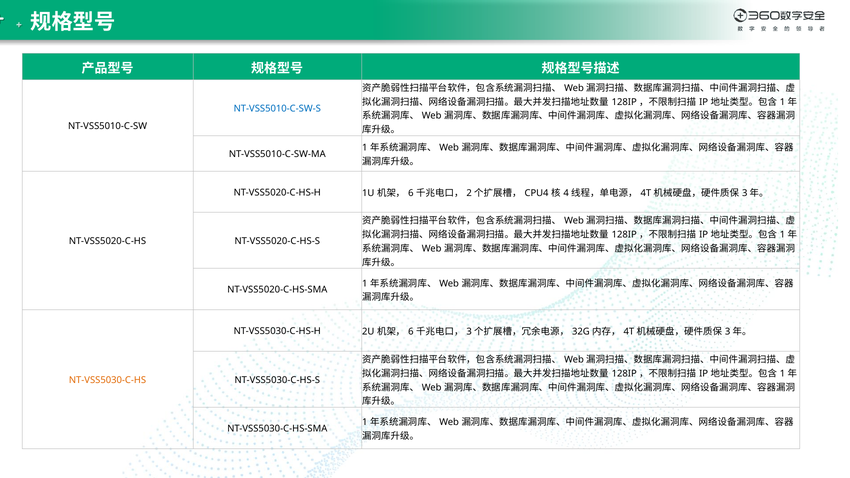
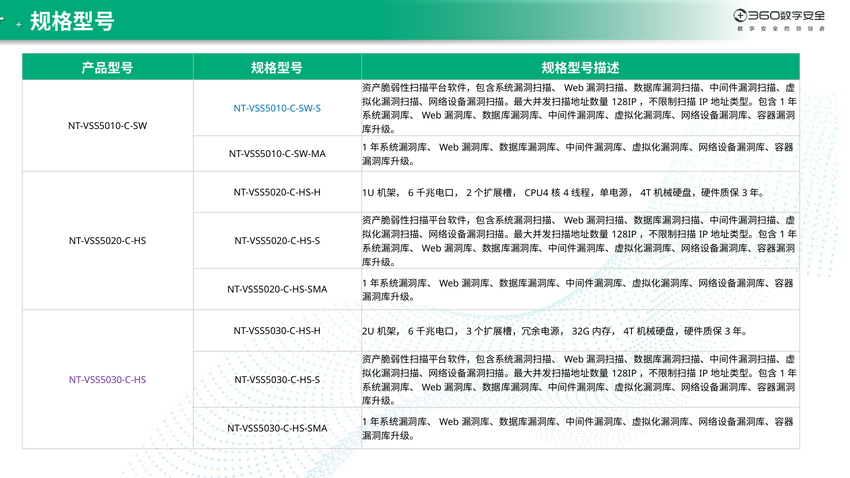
NT-VSS5030-C-HS colour: orange -> purple (108, 380)
